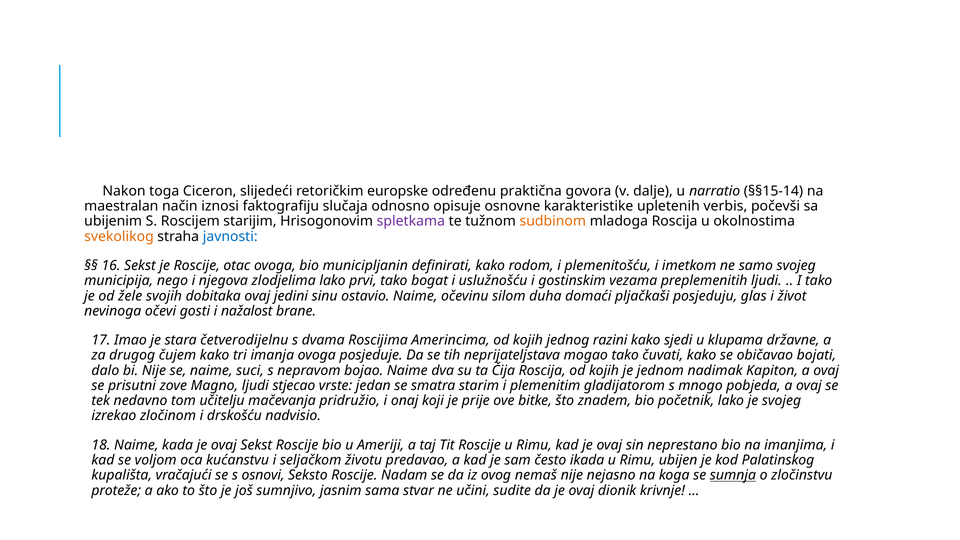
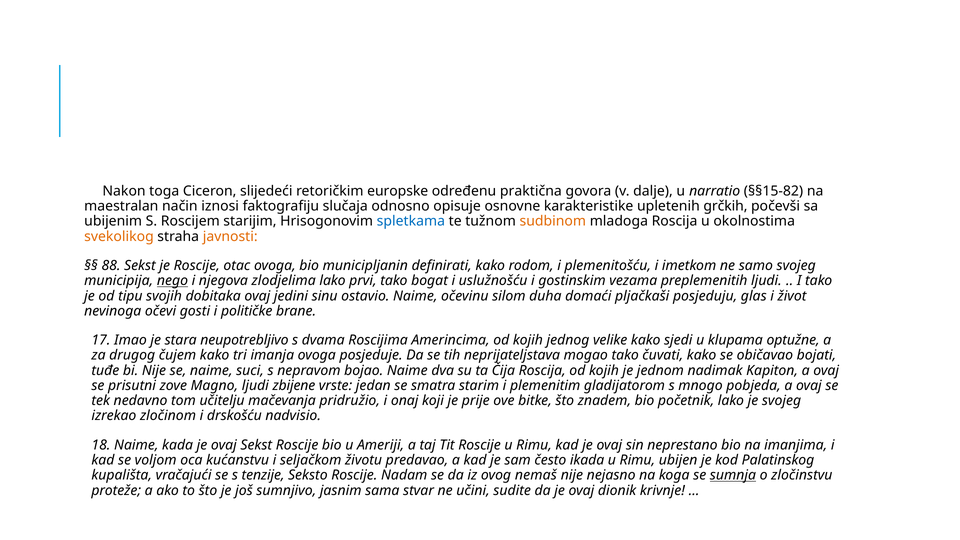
§§15-14: §§15-14 -> §§15-82 (774, 191)
verbis: verbis -> grčkih (725, 206)
spletkama colour: purple -> blue (411, 221)
javnosti colour: blue -> orange (230, 236)
16: 16 -> 88 (111, 266)
nego underline: none -> present (172, 281)
žele: žele -> tipu (130, 296)
nažalost: nažalost -> političke (247, 311)
četverodijelnu: četverodijelnu -> neupotrebljivo (244, 340)
razini: razini -> velike (610, 340)
državne: državne -> optužne (793, 340)
dalo: dalo -> tuđe (105, 370)
stjecao: stjecao -> zbijene (294, 386)
osnovi: osnovi -> tenzije (263, 475)
